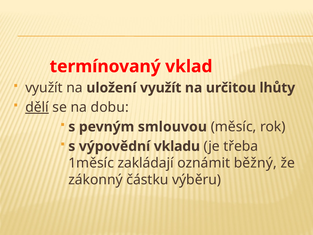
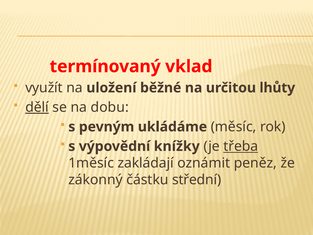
uložení využít: využít -> běžné (161, 88)
smlouvou: smlouvou -> ukládáme (172, 127)
vkladu: vkladu -> knížky (177, 146)
třeba underline: none -> present (241, 146)
běžný: běžný -> peněz (255, 163)
výběru: výběru -> střední (197, 180)
